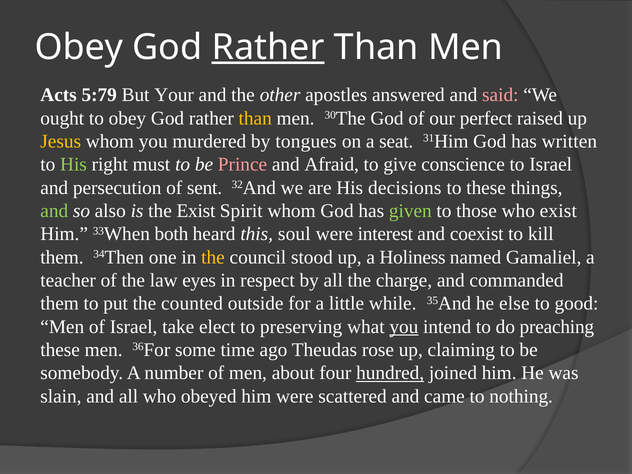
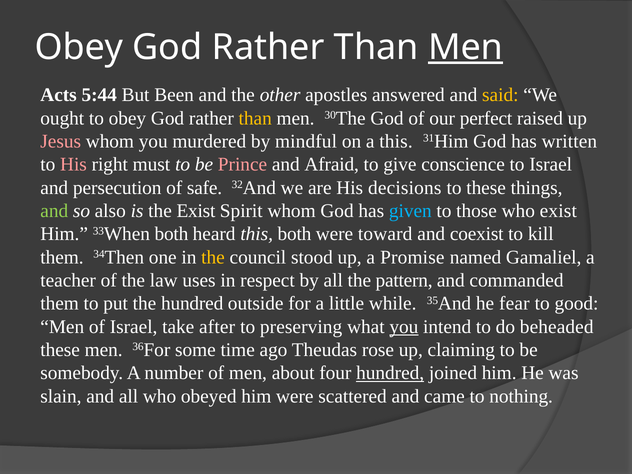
Rather underline: present -> none (268, 47)
Men underline: none -> present (466, 47)
5:79: 5:79 -> 5:44 (99, 95)
Your: Your -> Been (174, 95)
said colour: pink -> yellow (500, 95)
Jesus colour: yellow -> pink (61, 141)
tongues: tongues -> mindful (306, 141)
a seat: seat -> this (396, 141)
His colour: light green -> pink (73, 165)
sent: sent -> safe (205, 188)
given colour: light green -> light blue (410, 211)
this soul: soul -> both (294, 234)
interest: interest -> toward (385, 234)
Holiness: Holiness -> Promise (412, 257)
eyes: eyes -> uses (199, 280)
charge: charge -> pattern (404, 280)
the counted: counted -> hundred (192, 304)
else: else -> fear (514, 304)
elect: elect -> after (217, 327)
preaching: preaching -> beheaded (557, 327)
